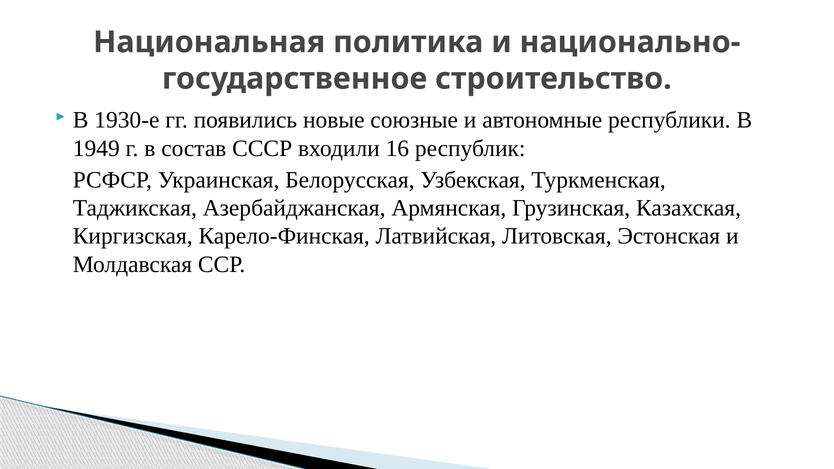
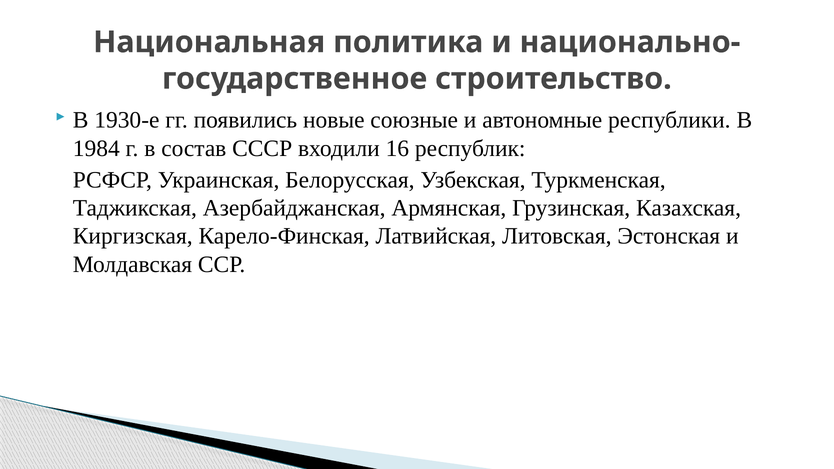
1949: 1949 -> 1984 (96, 148)
